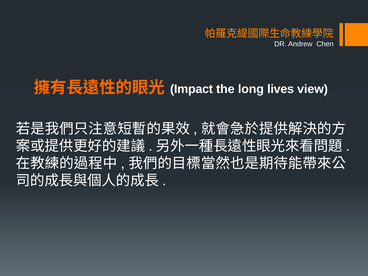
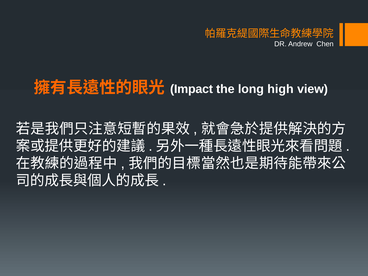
lives: lives -> high (280, 89)
